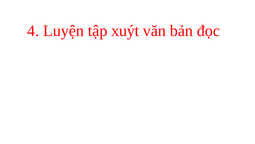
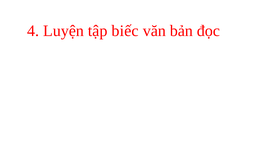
xuýt: xuýt -> biếc (125, 31)
